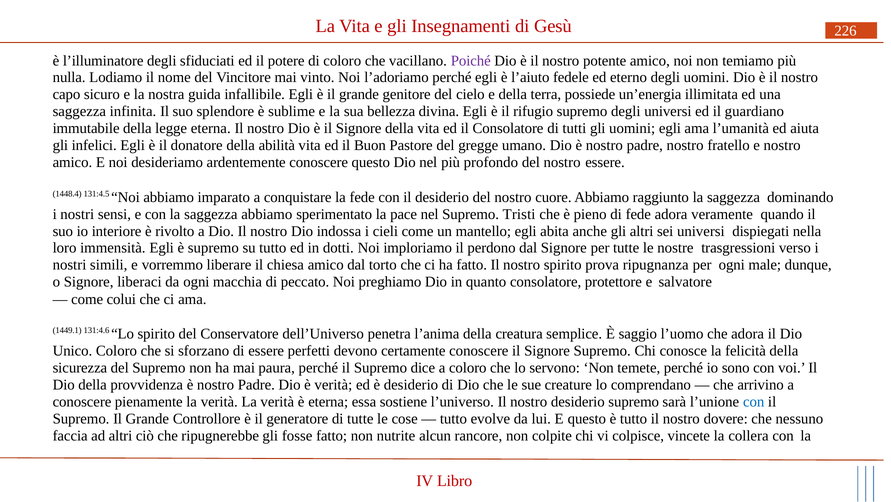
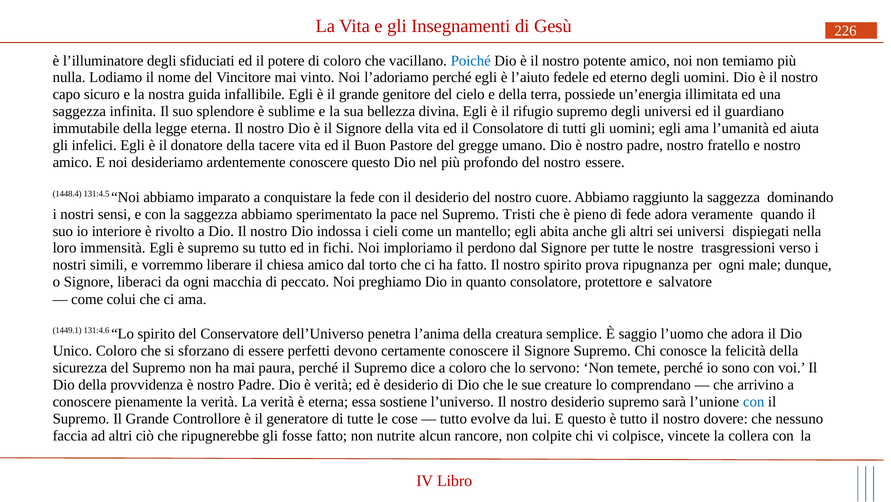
Poiché colour: purple -> blue (471, 61)
abilità: abilità -> tacere (277, 145)
dotti: dotti -> fichi (338, 248)
